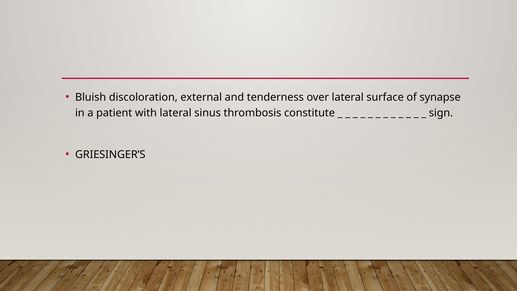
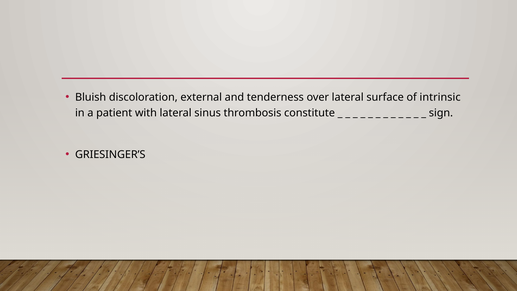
synapse: synapse -> intrinsic (440, 97)
